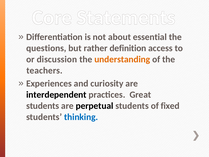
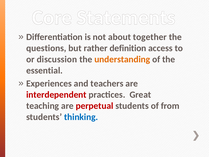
essential: essential -> together (150, 37)
teachers: teachers -> essential (44, 70)
curiosity: curiosity -> teachers (107, 83)
interdependent colour: black -> red (56, 94)
students: students -> teaching (43, 106)
perpetual colour: black -> red (95, 106)
fixed: fixed -> from (170, 106)
